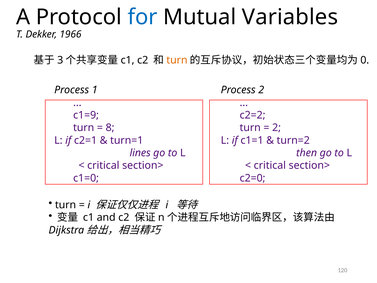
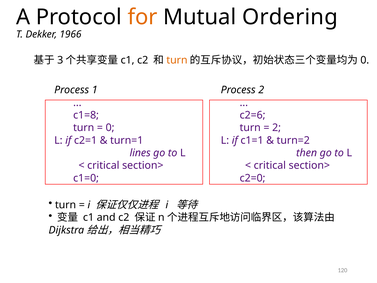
for colour: blue -> orange (142, 17)
Variables: Variables -> Ordering (290, 17)
c1=9: c1=9 -> c1=8 (86, 115)
c2=2: c2=2 -> c2=6 (253, 115)
8: 8 -> 0 (110, 128)
